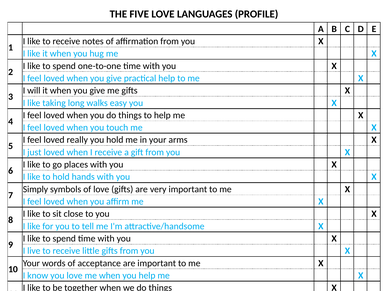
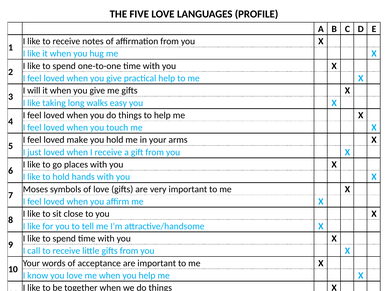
loved really: really -> make (77, 140)
Simply: Simply -> Moses (35, 189)
live: live -> call (34, 251)
